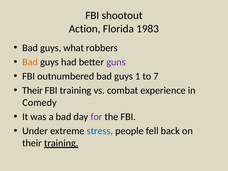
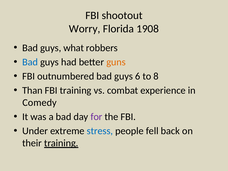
Action: Action -> Worry (85, 29)
1983: 1983 -> 1908 (148, 29)
Bad colour: orange -> blue (30, 62)
guns colour: purple -> orange (116, 62)
1: 1 -> 6 (138, 76)
7: 7 -> 8 (156, 76)
Their: Their -> Than (32, 90)
